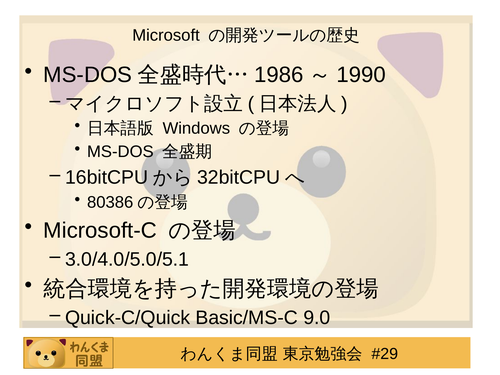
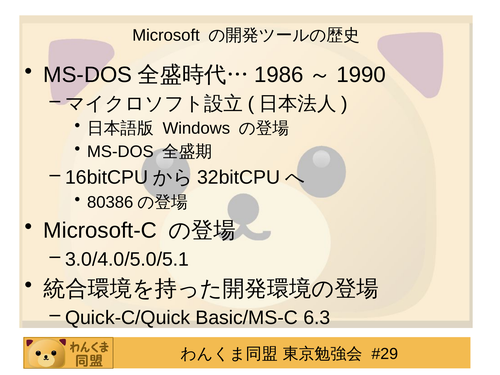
9.0: 9.0 -> 6.3 (317, 318)
